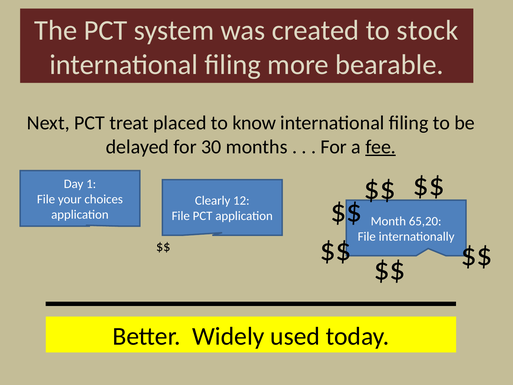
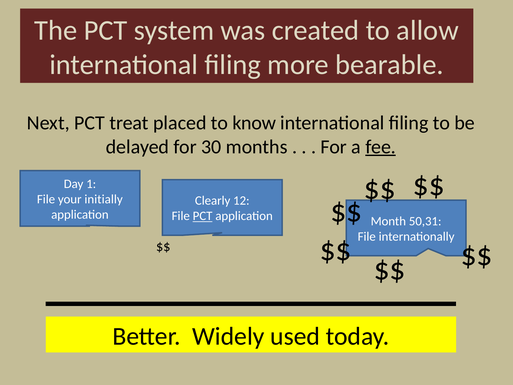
stock: stock -> allow (428, 31)
choices: choices -> initially (104, 199)
PCT underline: none -> present (203, 216)
65,20: 65,20 -> 50,31 (425, 221)
